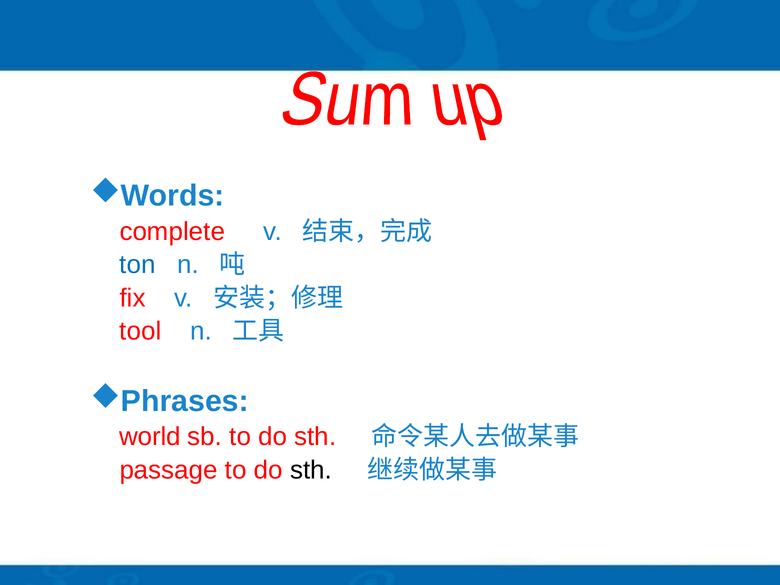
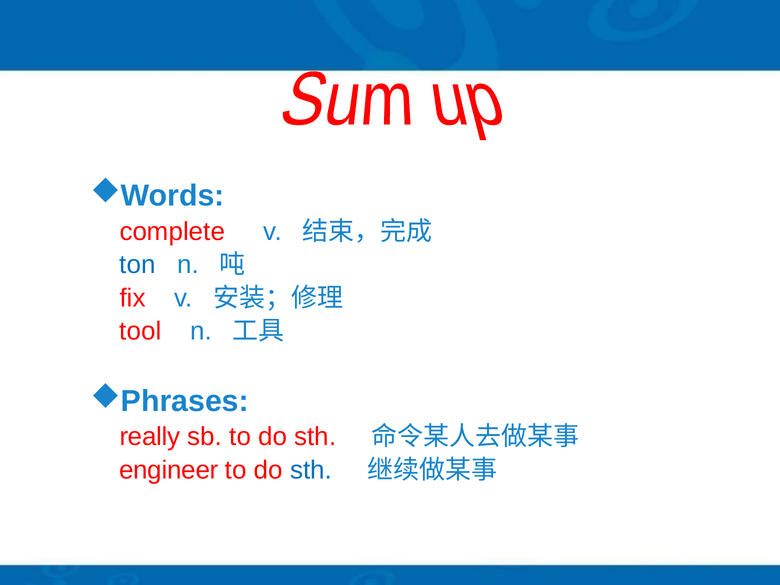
world: world -> really (150, 437)
passage: passage -> engineer (169, 470)
sth colour: black -> blue (311, 470)
